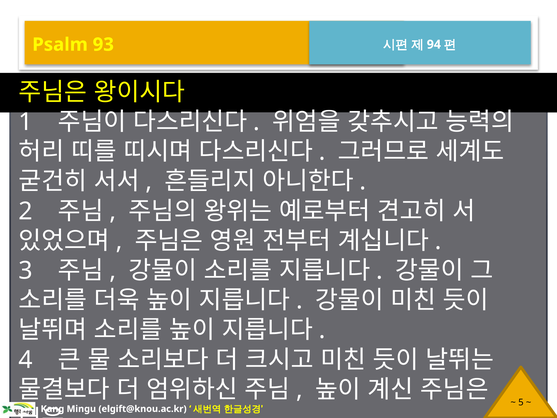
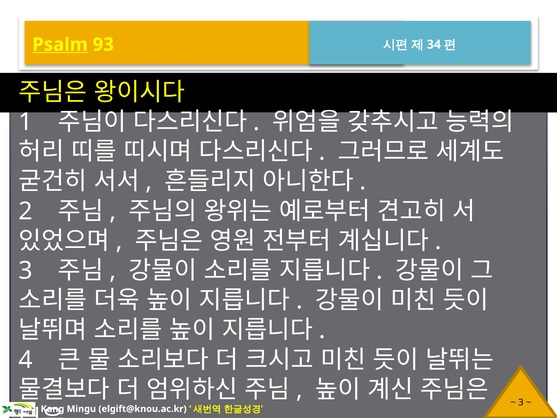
Psalm underline: none -> present (60, 45)
94: 94 -> 34 (434, 44)
5: 5 -> 3 (521, 402)
